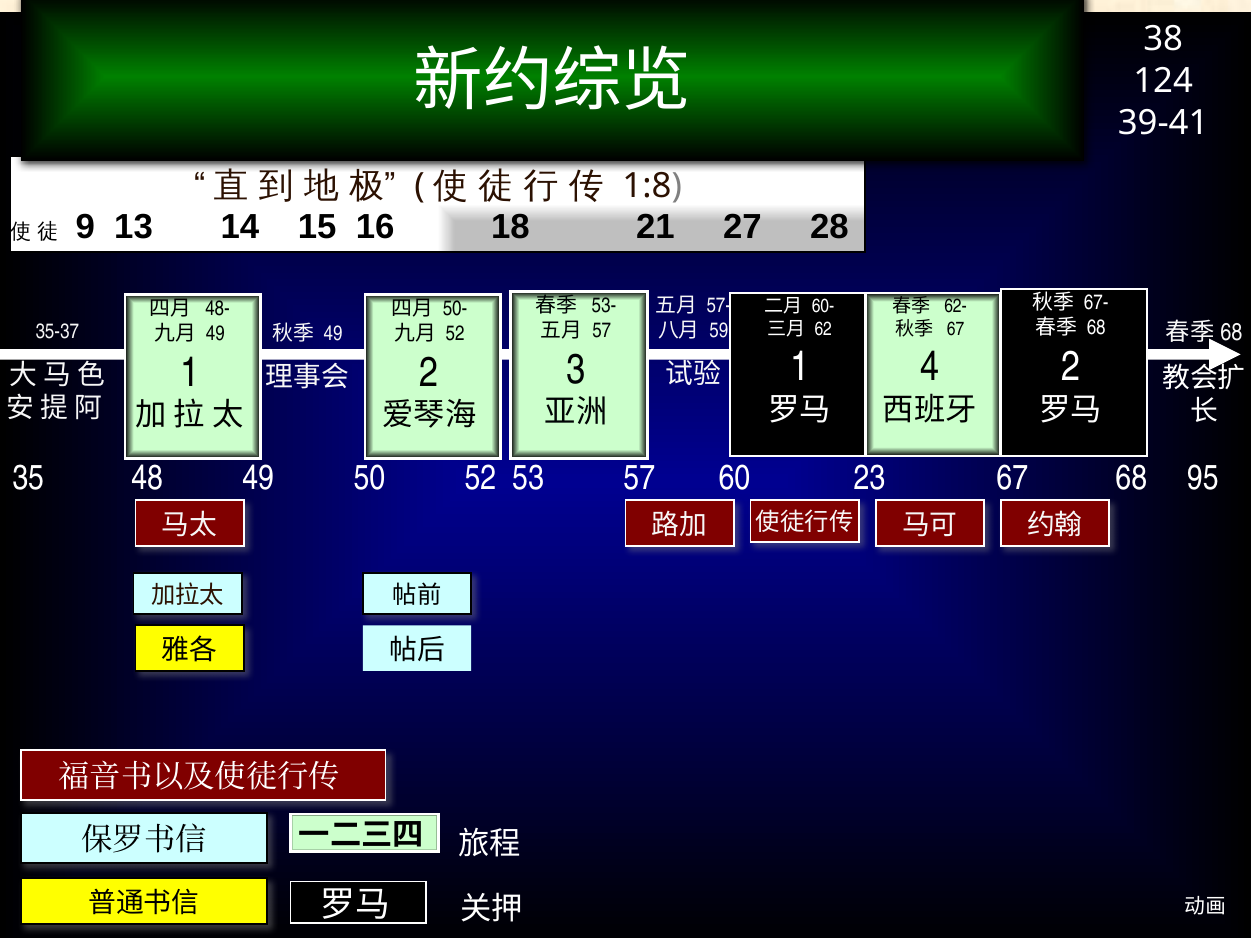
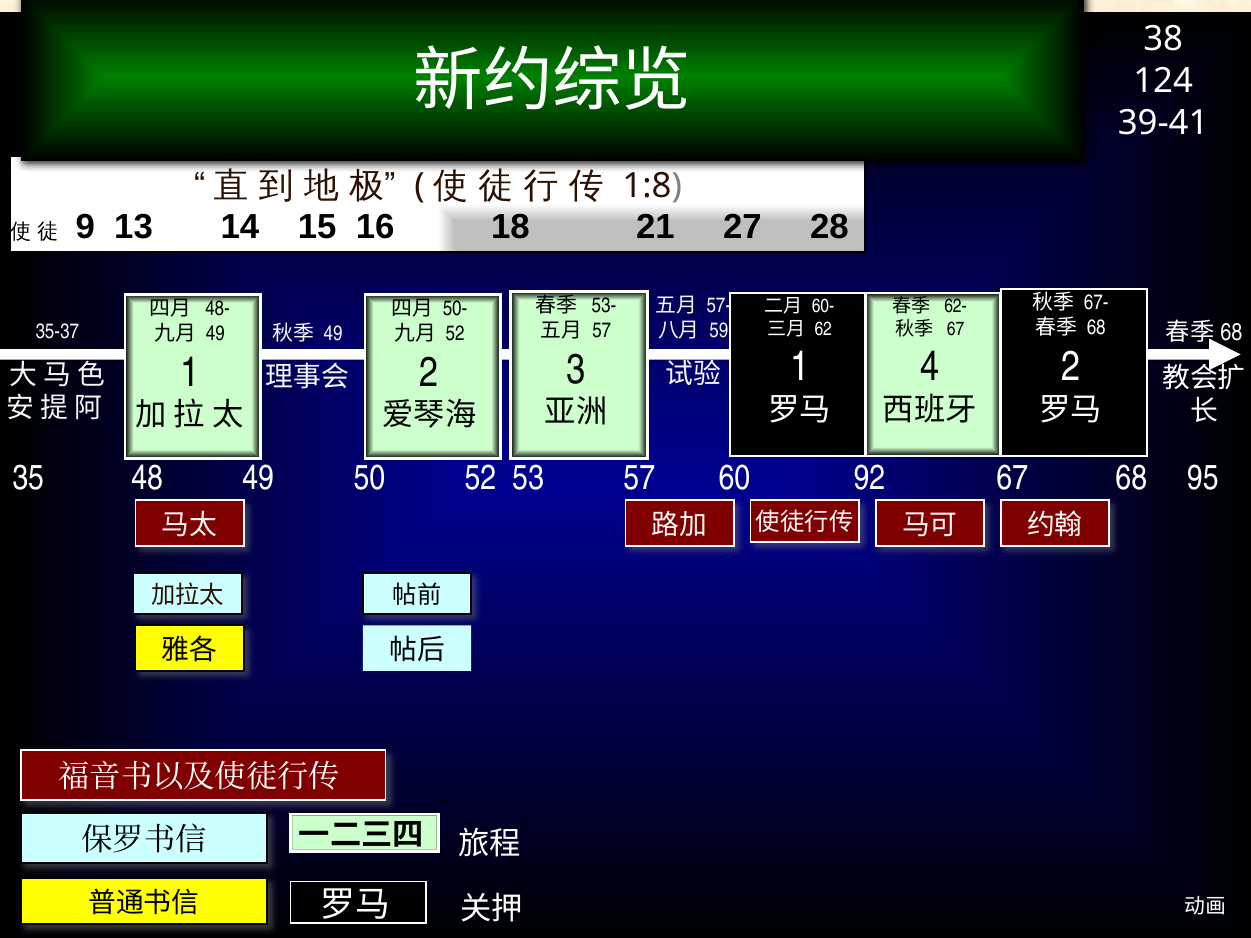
23: 23 -> 92 (869, 478)
